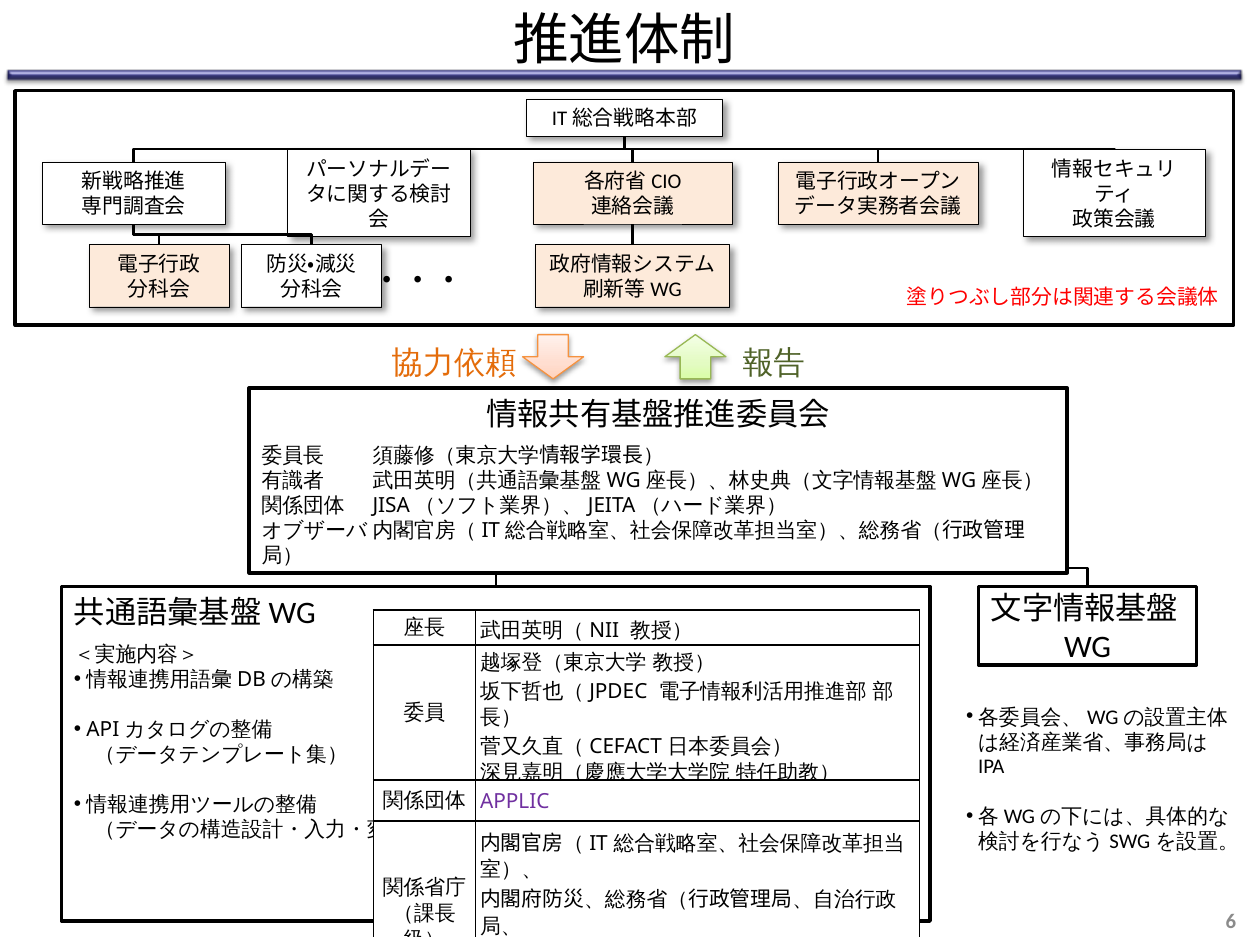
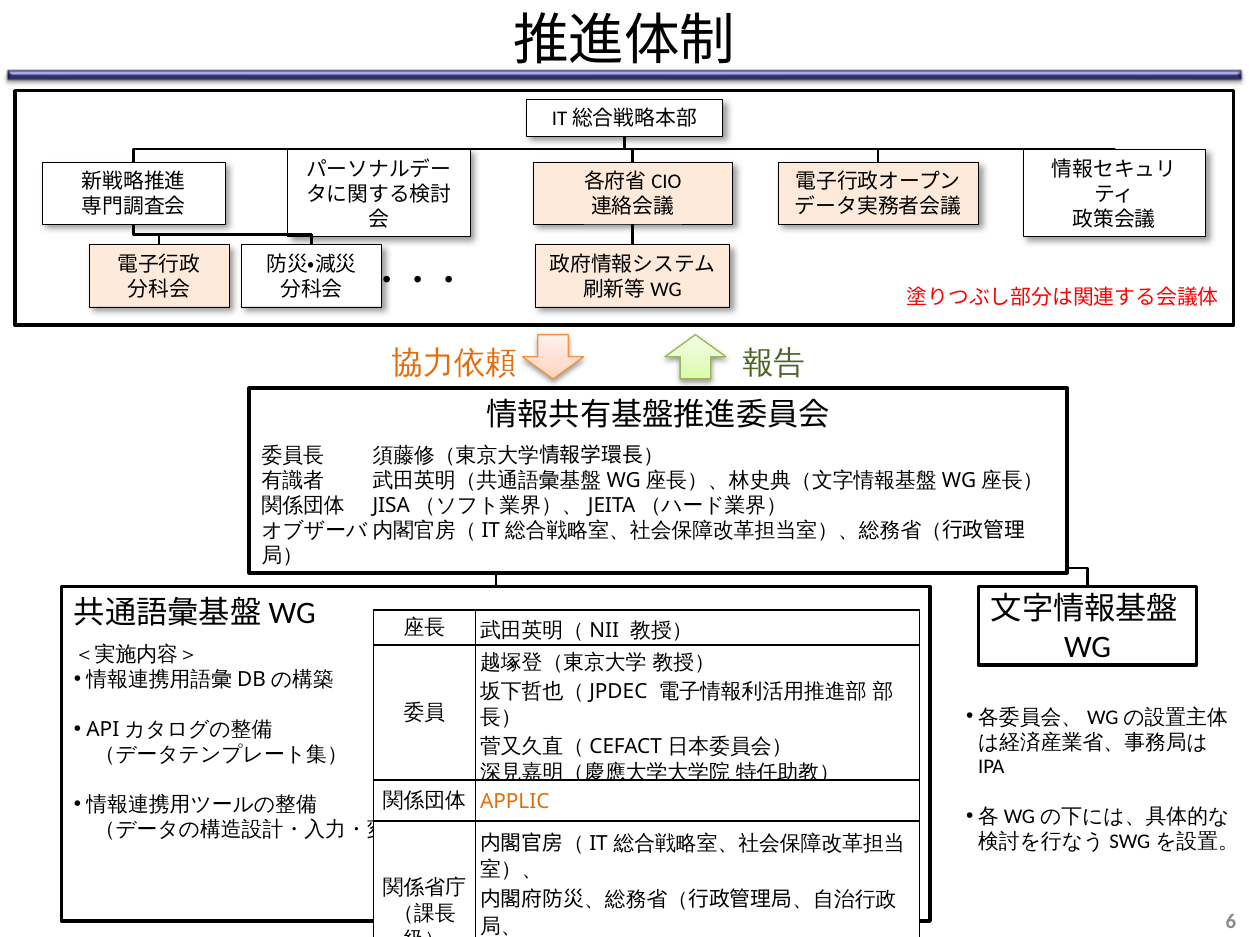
APPLIC colour: purple -> orange (515, 802)
